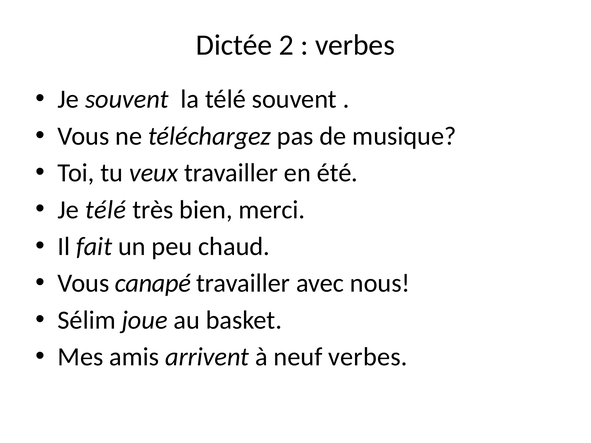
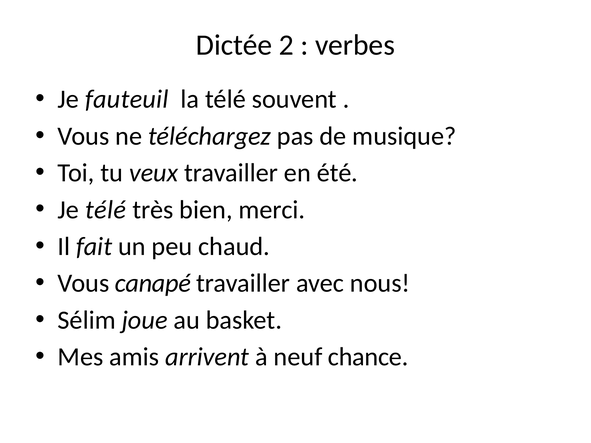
Je souvent: souvent -> fauteuil (127, 99)
neuf verbes: verbes -> chance (368, 357)
